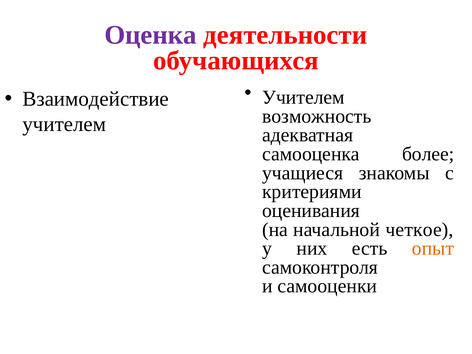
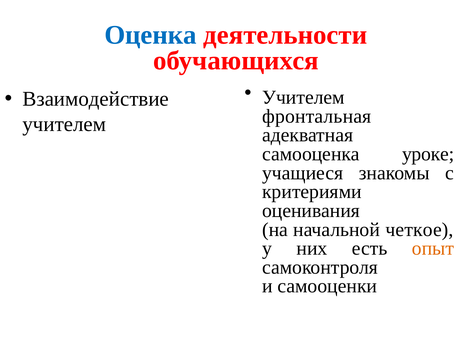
Оценка colour: purple -> blue (150, 35)
возможность: возможность -> фронтальная (317, 116)
более: более -> уроке (428, 154)
